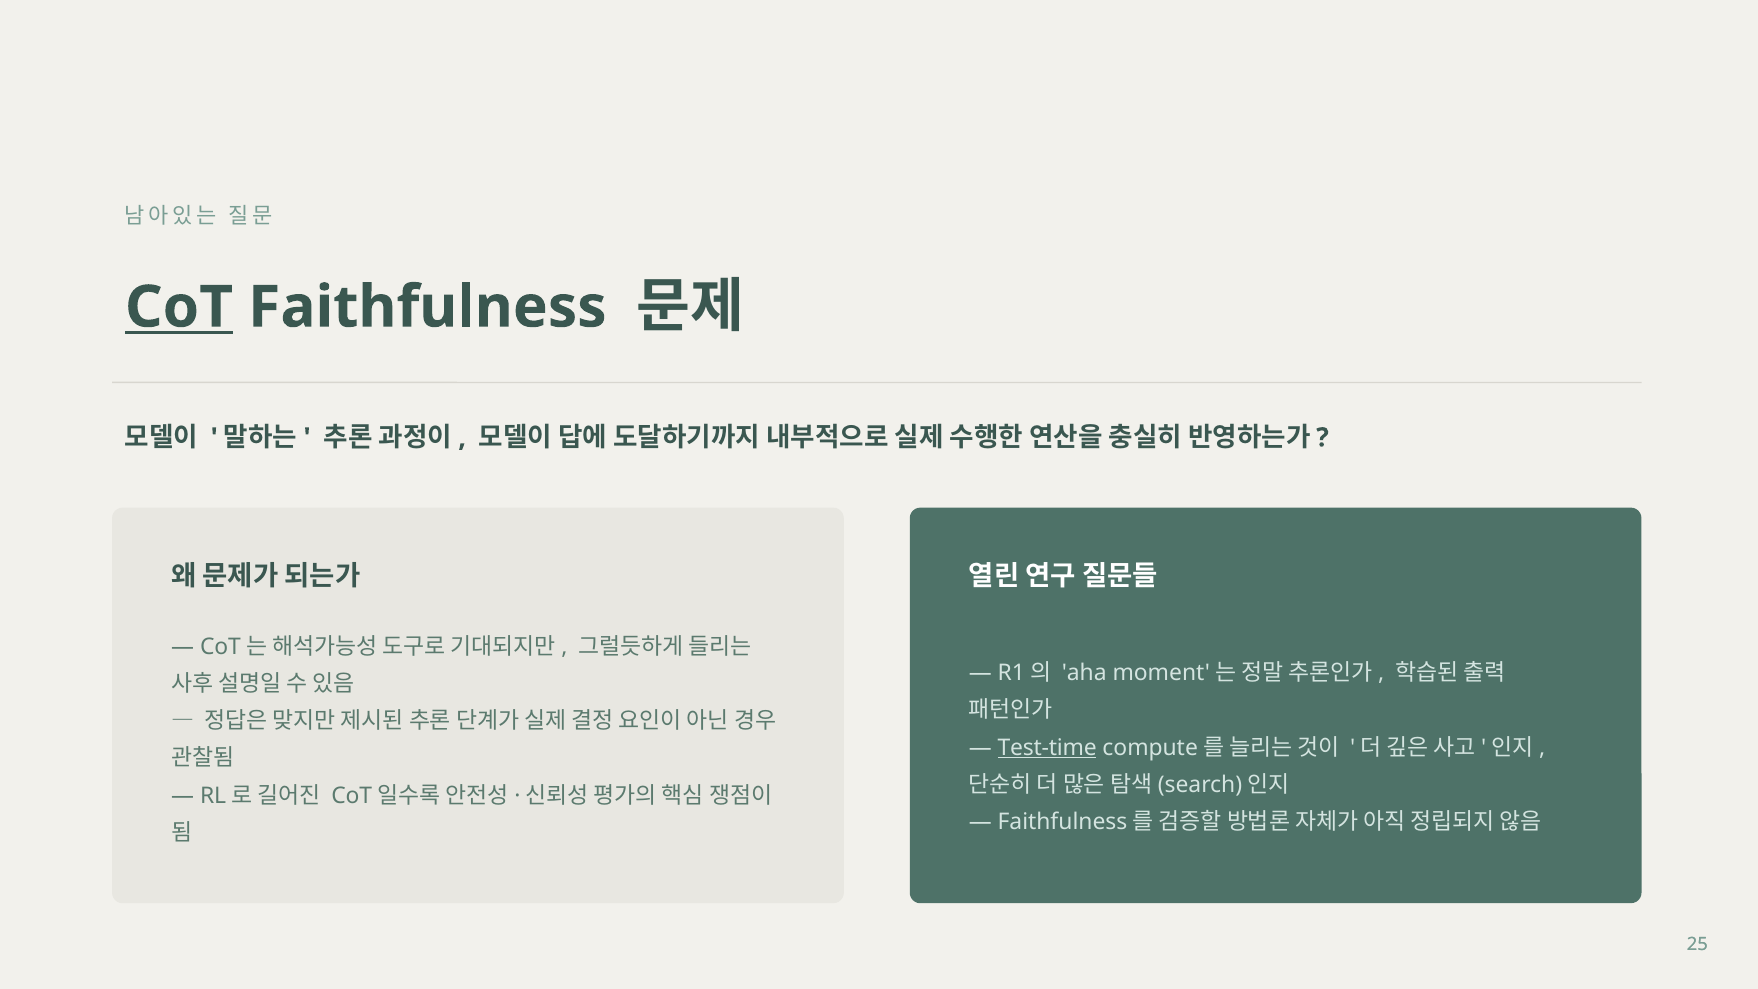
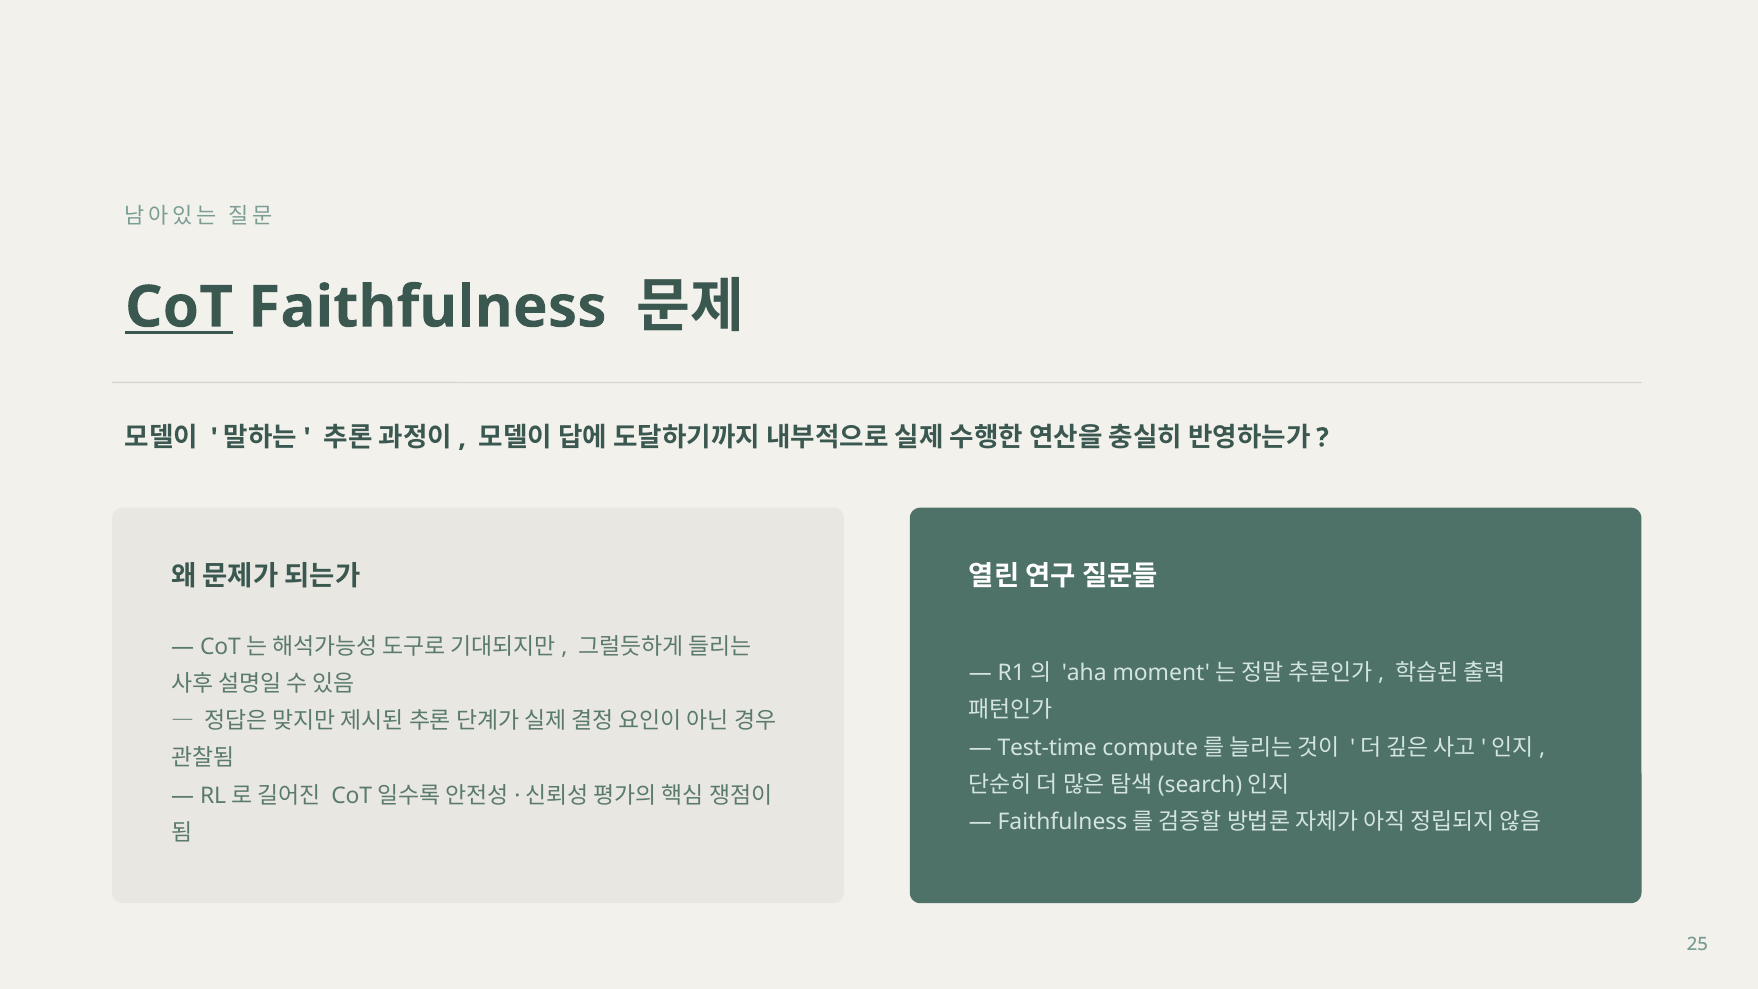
Test-time underline: present -> none (1047, 747)
